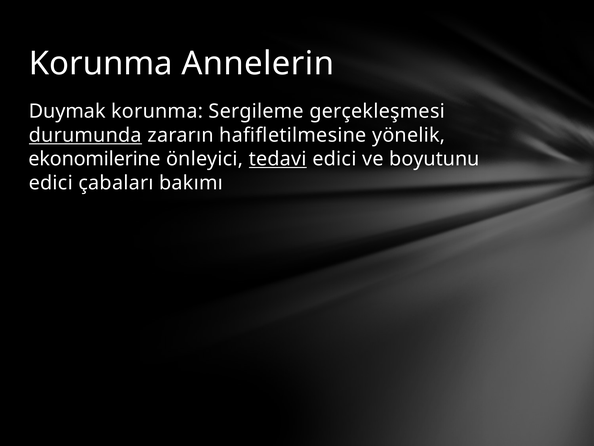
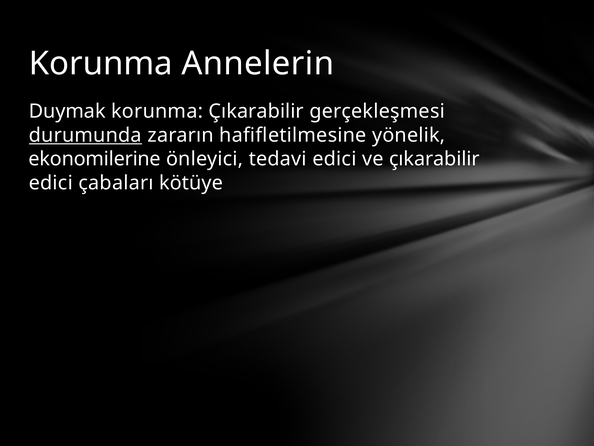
korunma Sergileme: Sergileme -> Çıkarabilir (256, 111)
tedavi underline: present -> none (278, 159)
ve boyutunu: boyutunu -> çıkarabilir (434, 159)
bakımı: bakımı -> kötüye (191, 183)
